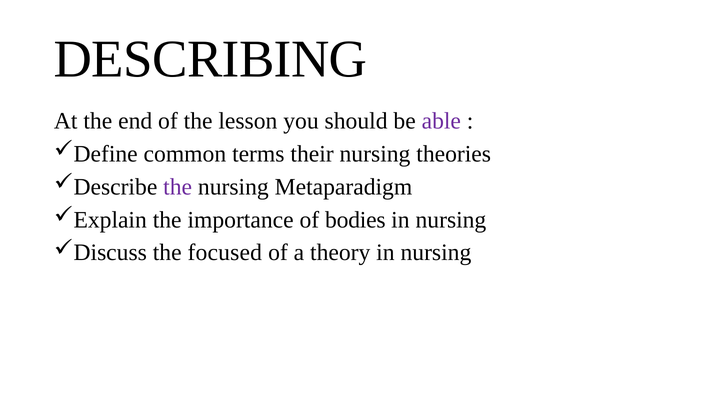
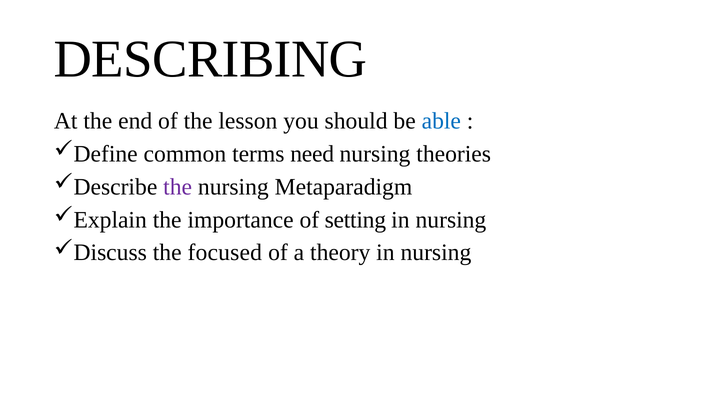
able colour: purple -> blue (441, 121)
their: their -> need (312, 154)
bodies: bodies -> setting (355, 220)
